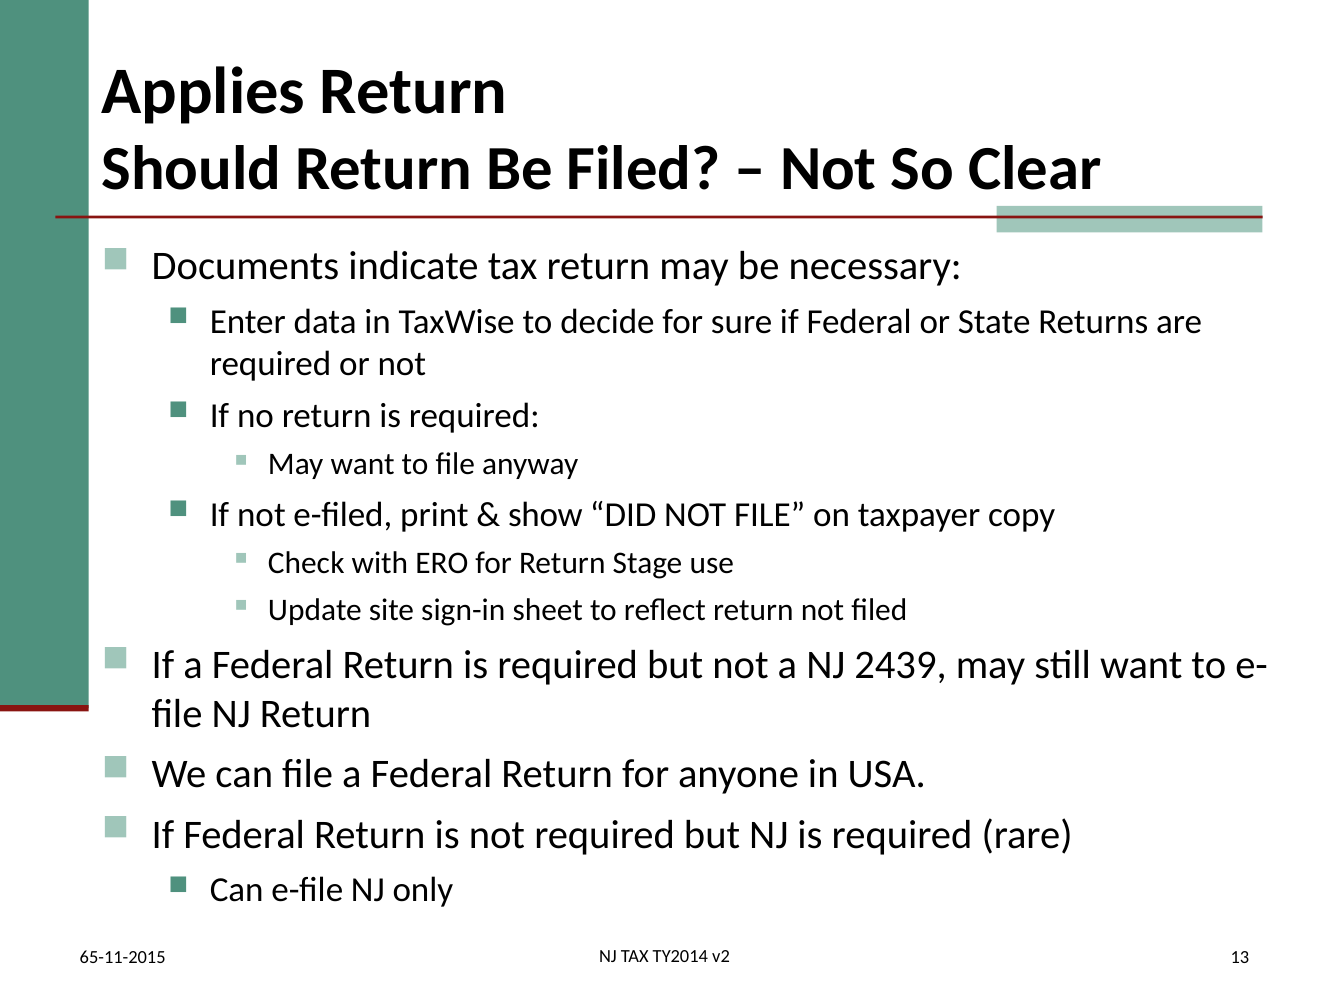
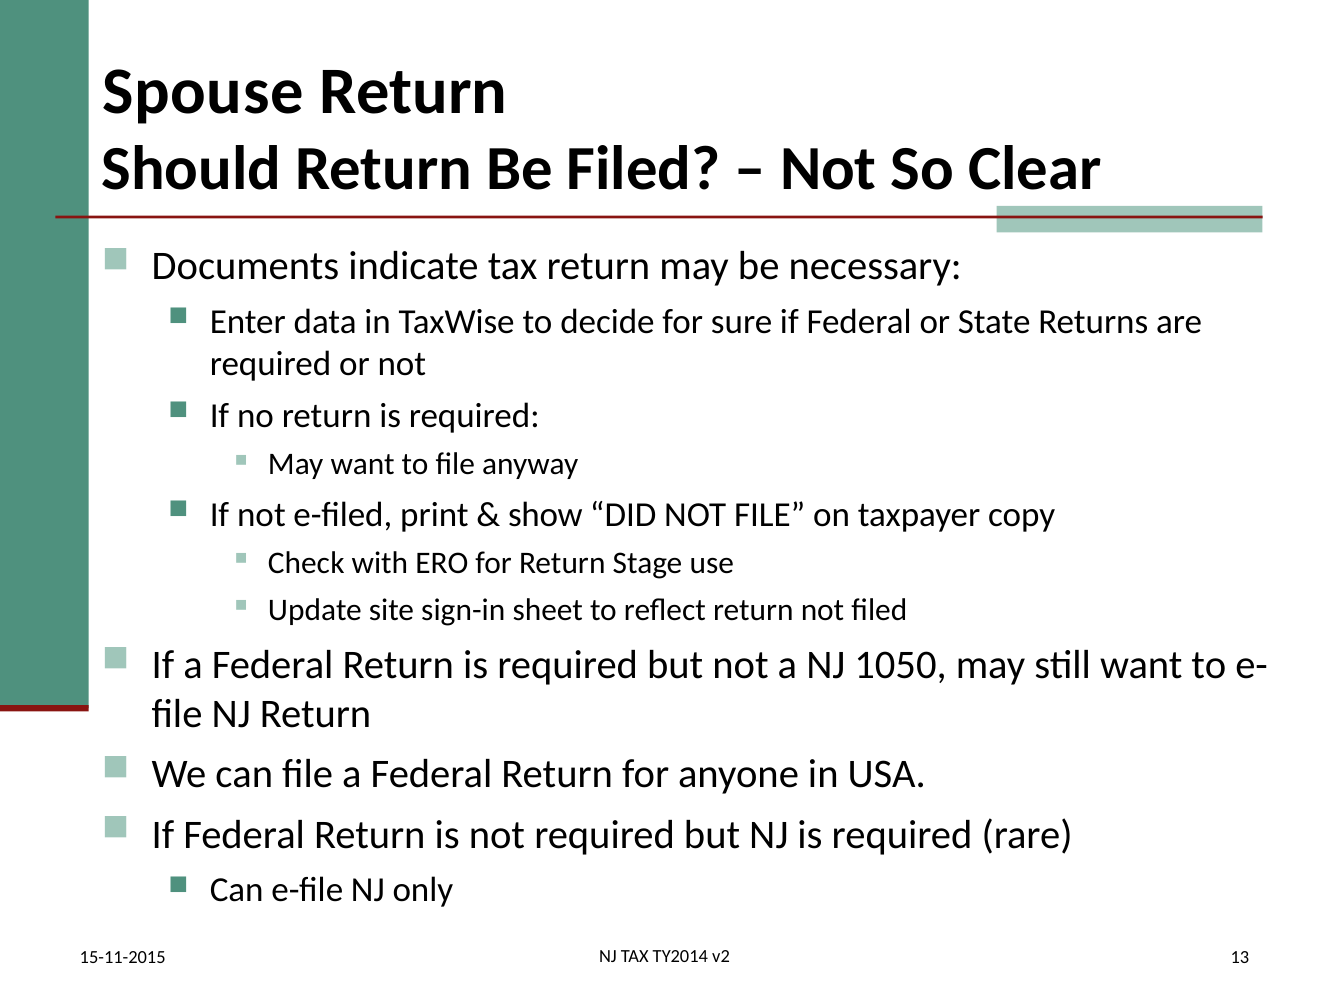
Applies: Applies -> Spouse (203, 92)
2439: 2439 -> 1050 (901, 666)
65-11-2015: 65-11-2015 -> 15-11-2015 (123, 958)
